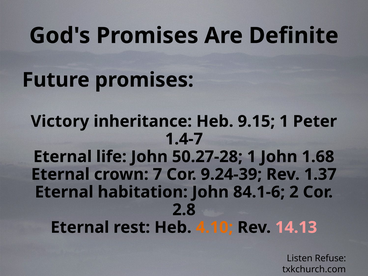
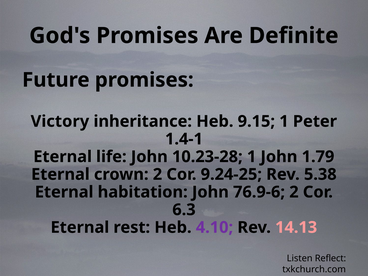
1.4-7: 1.4-7 -> 1.4-1 (184, 139)
50.27-28: 50.27-28 -> 10.23-28 (207, 157)
1.68: 1.68 -> 1.79 (318, 157)
crown 7: 7 -> 2 (157, 174)
9.24-39: 9.24-39 -> 9.24-25 (231, 174)
1.37: 1.37 -> 5.38 (320, 174)
84.1-6: 84.1-6 -> 76.9-6 (259, 192)
2.8: 2.8 -> 6.3 (184, 210)
4.10 colour: orange -> purple (214, 227)
Refuse: Refuse -> Reflect (330, 258)
